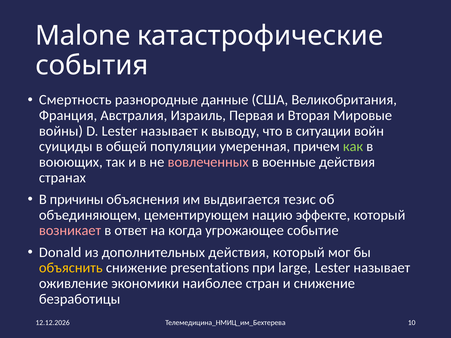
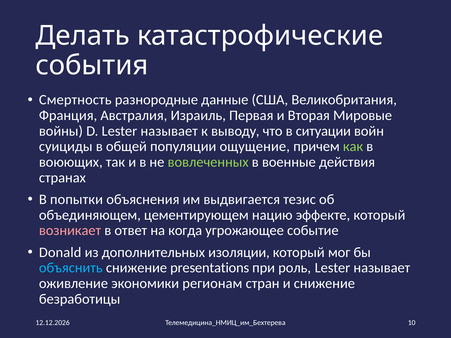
Malone: Malone -> Делать (83, 36)
умеренная: умеренная -> ощущение (255, 147)
вовлеченных colour: pink -> light green (208, 162)
причины: причины -> попытки (76, 200)
дополнительных действия: действия -> изоляции (239, 253)
объяснить colour: yellow -> light blue (71, 268)
large: large -> роль (295, 268)
наиболее: наиболее -> регионам (212, 284)
